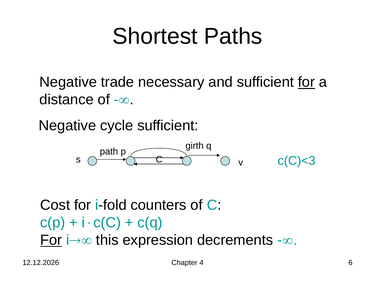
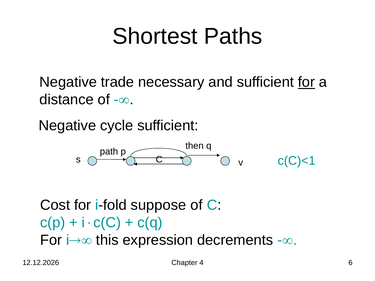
girth: girth -> then (195, 146)
c(C)<3: c(C)<3 -> c(C)<1 (297, 161)
counters: counters -> suppose (158, 205)
For underline: present -> none (51, 240)
